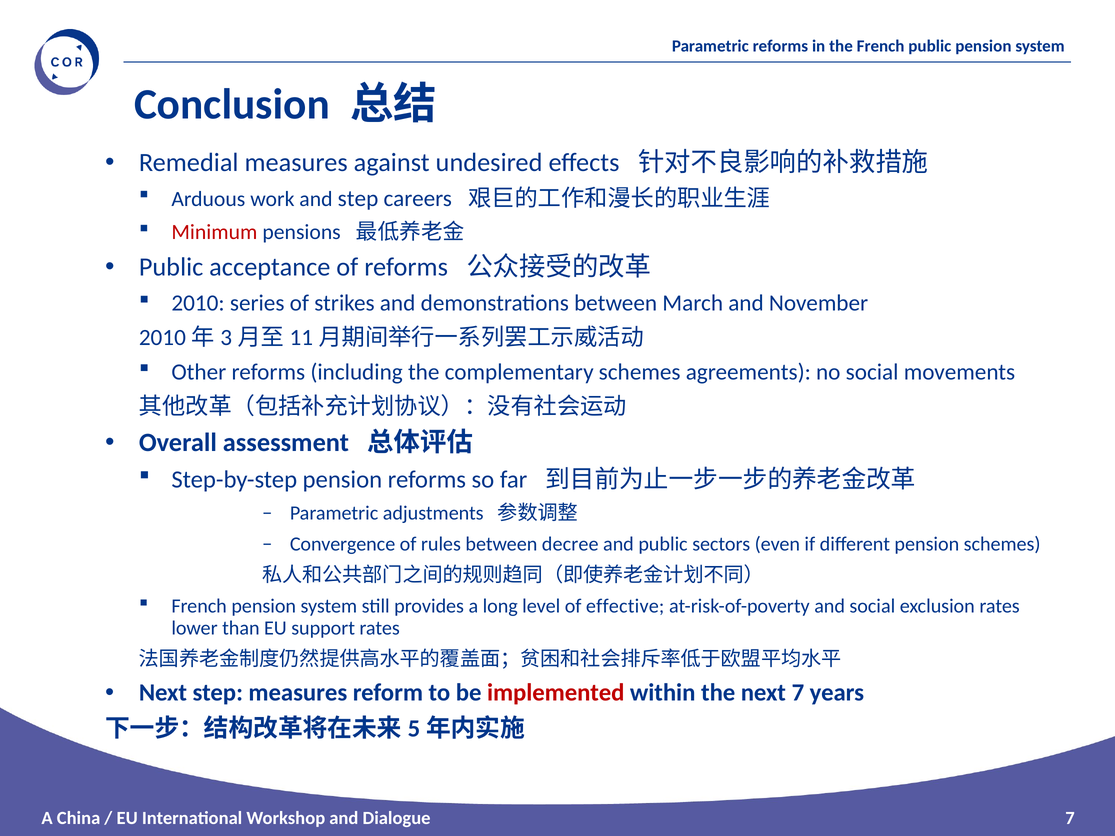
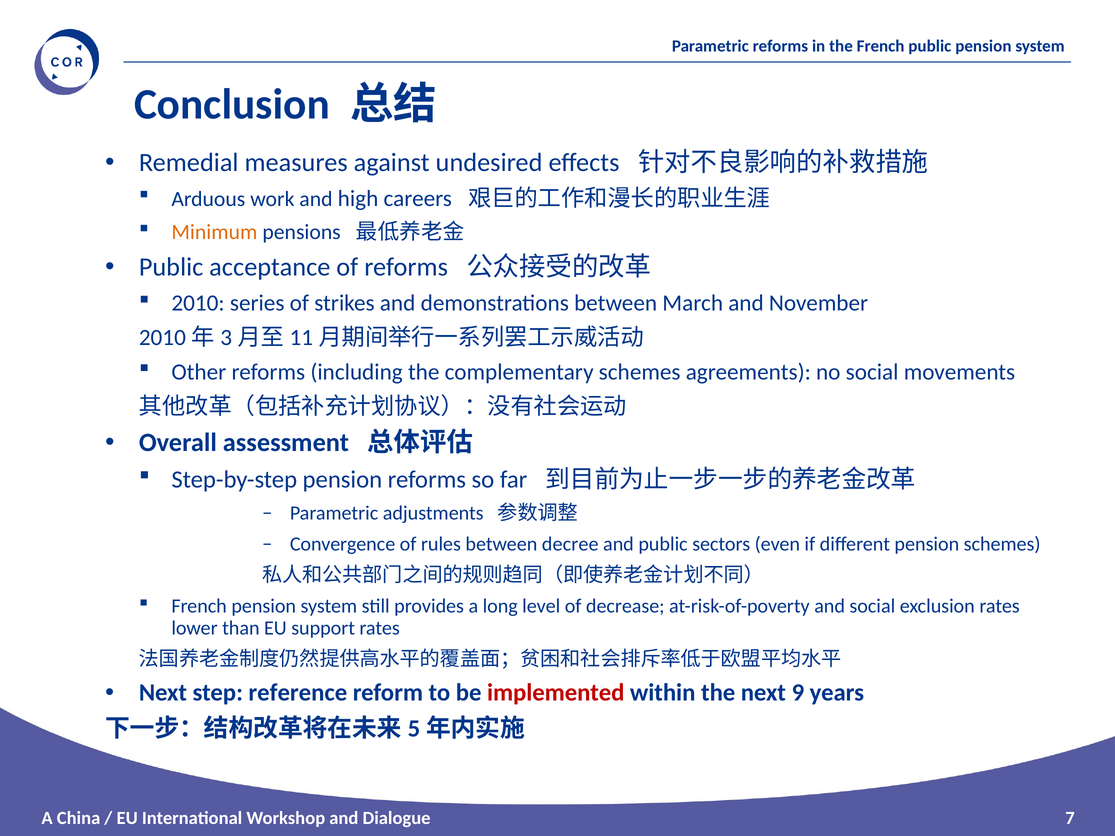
and step: step -> high (358, 198)
Minimum colour: red -> orange (214, 232)
effective: effective -> decrease (625, 606)
step measures: measures -> reference (298, 693)
next 7: 7 -> 9 (798, 693)
